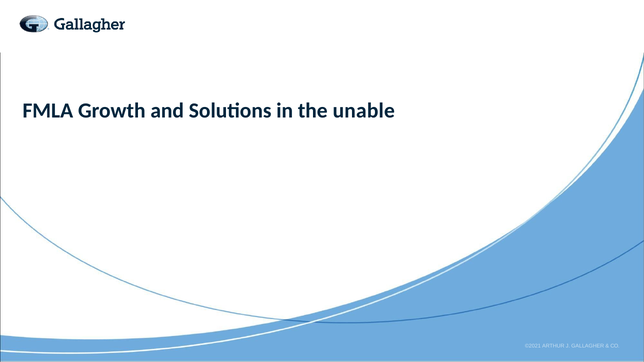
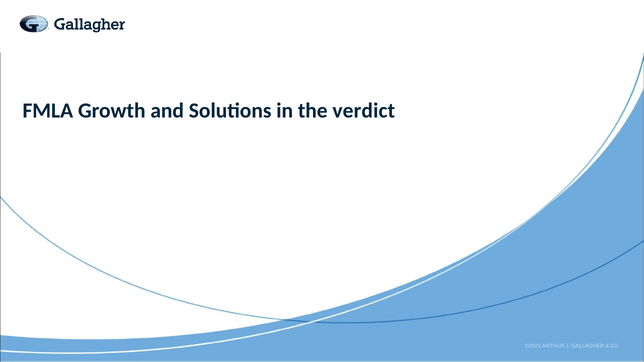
unable: unable -> verdict (364, 111)
